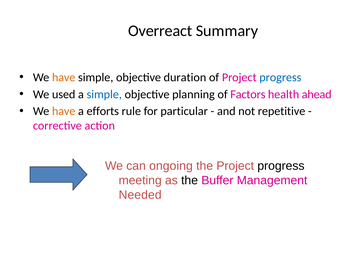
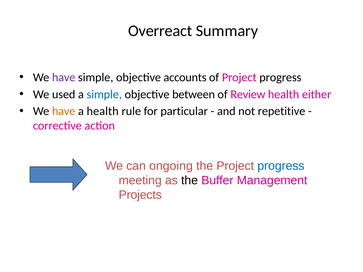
have colour: orange -> purple (64, 77)
duration: duration -> accounts (185, 77)
progress colour: blue -> black (280, 77)
planning: planning -> between (194, 94)
Factors: Factors -> Review (248, 94)
ahead: ahead -> either (317, 94)
a efforts: efforts -> health (103, 111)
progress colour: black -> blue (281, 166)
Needed: Needed -> Projects (140, 195)
